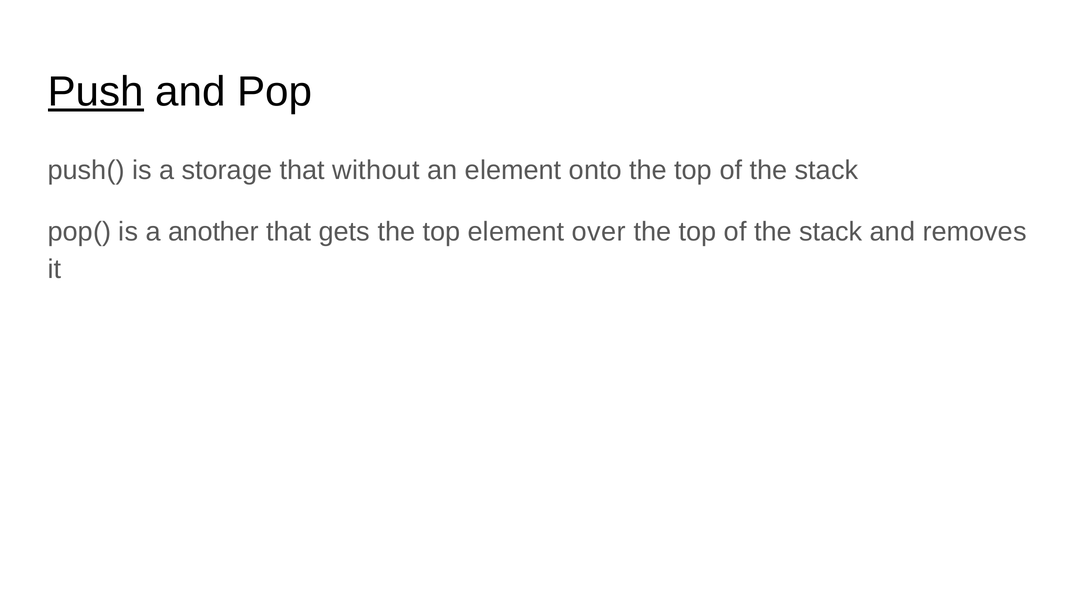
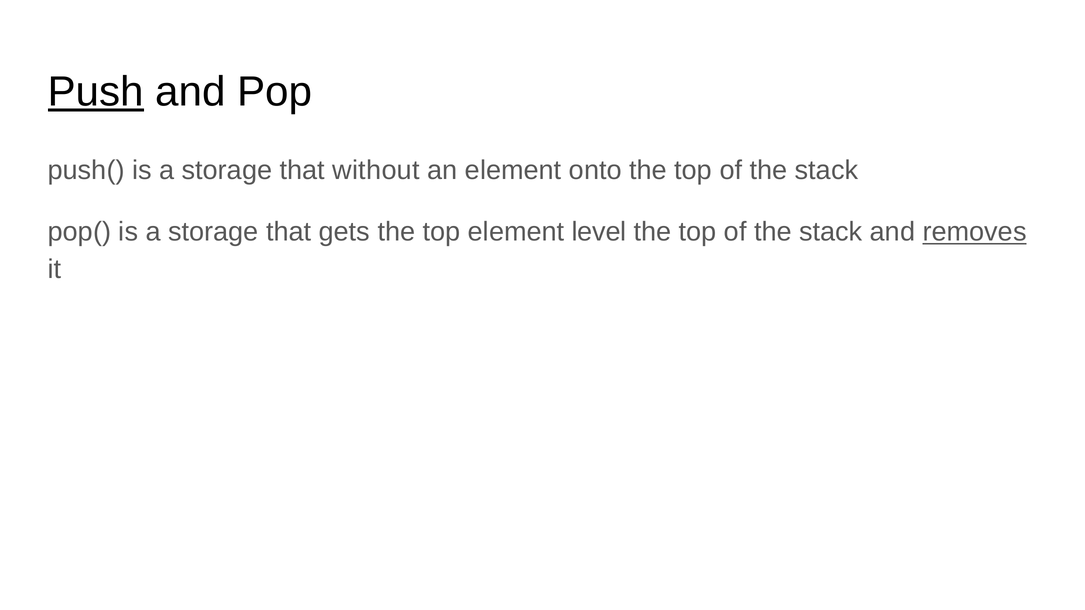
pop( is a another: another -> storage (213, 232)
over: over -> level (599, 232)
removes underline: none -> present (975, 232)
